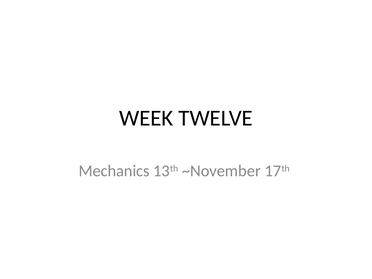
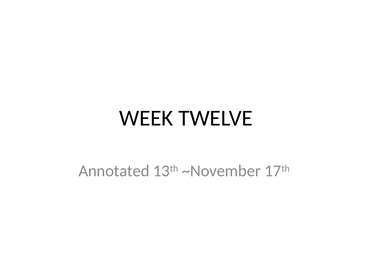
Mechanics: Mechanics -> Annotated (114, 171)
